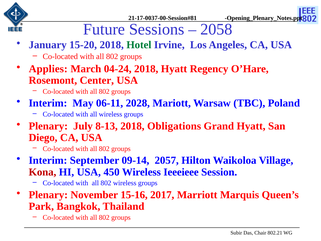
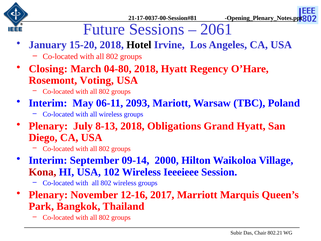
2058: 2058 -> 2061 (216, 29)
Hotel colour: green -> black (139, 45)
Applies: Applies -> Closing (48, 69)
04-24: 04-24 -> 04-80 (118, 69)
Center: Center -> Voting (97, 80)
2028: 2028 -> 2093 (138, 103)
2057: 2057 -> 2000 (167, 160)
450: 450 -> 102 (112, 172)
15-16: 15-16 -> 12-16 (134, 195)
